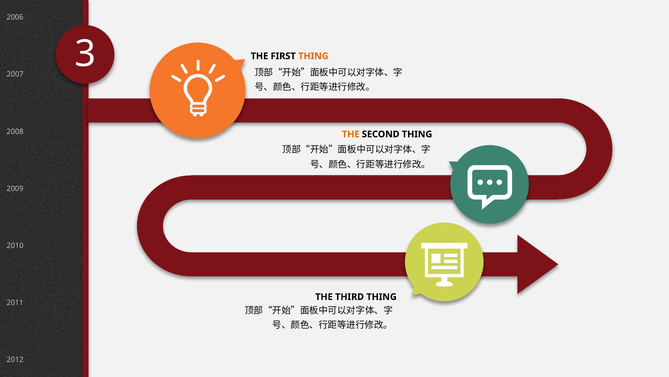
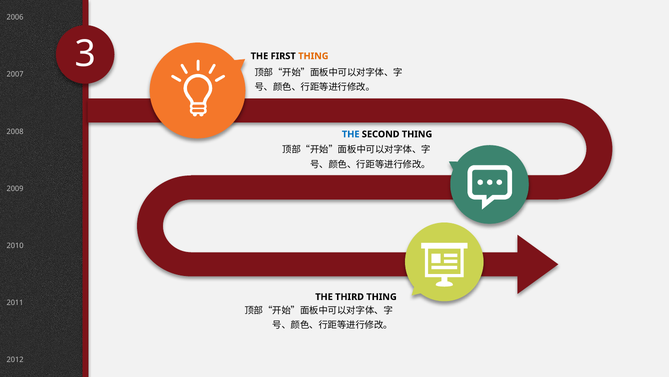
THE colour: orange -> blue (351, 134)
